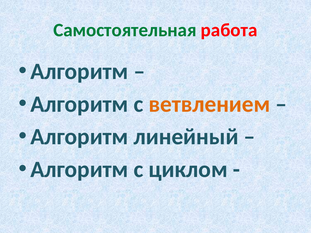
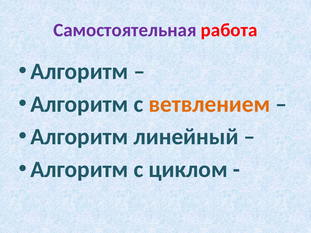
Самостоятельная colour: green -> purple (125, 30)
